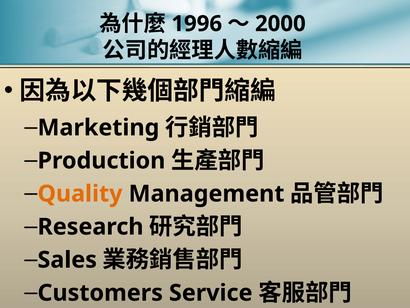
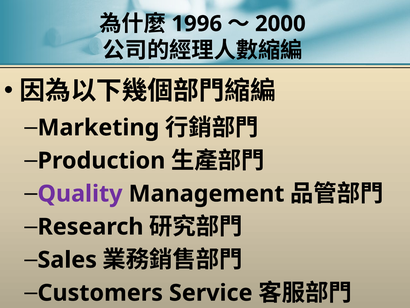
Quality colour: orange -> purple (80, 193)
